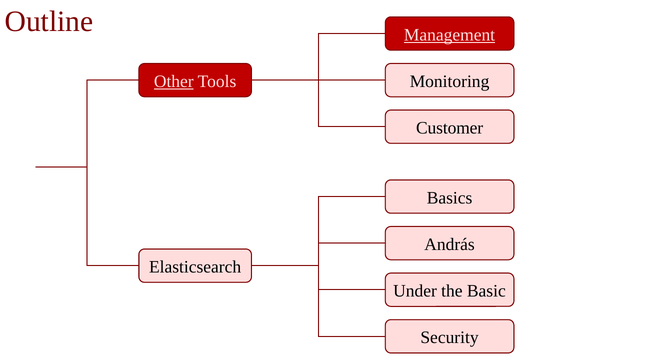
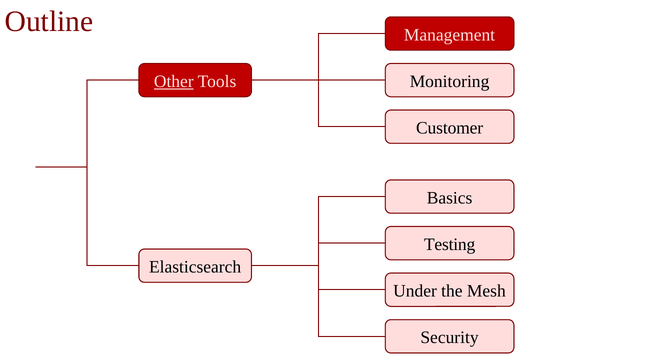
Management underline: present -> none (450, 35)
András: András -> Testing (450, 244)
Basic: Basic -> Mesh (486, 291)
